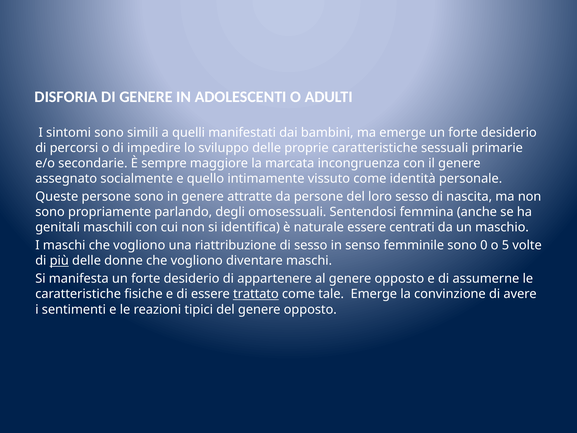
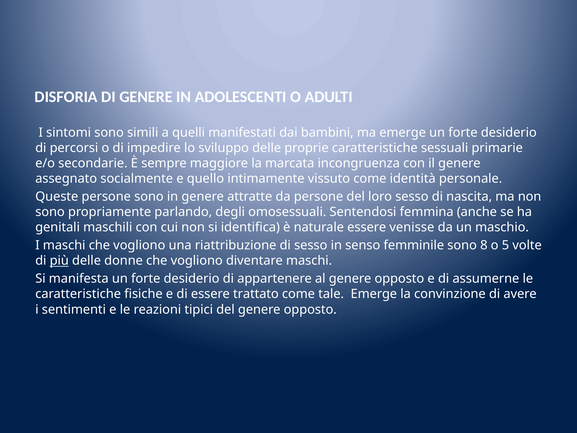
centrati: centrati -> venisse (412, 227)
0: 0 -> 8 (484, 245)
trattato underline: present -> none (256, 294)
